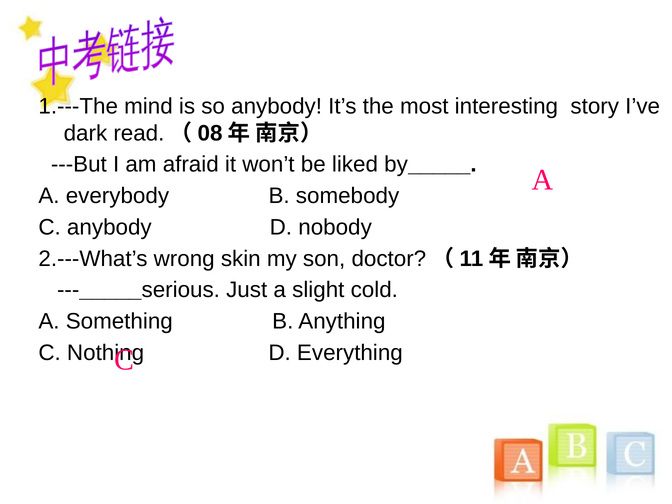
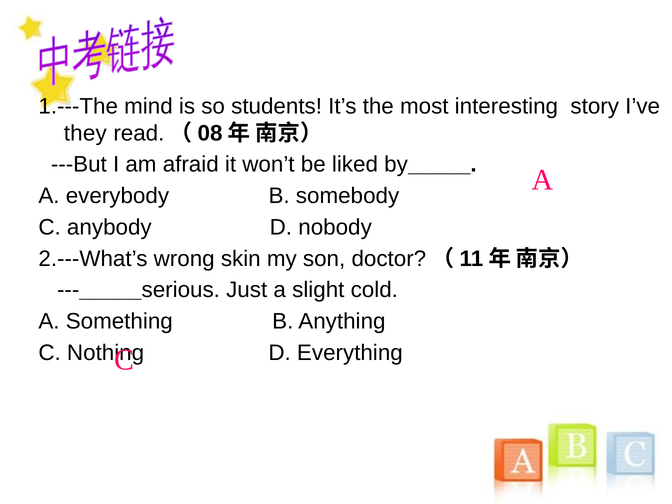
so anybody: anybody -> students (277, 106)
dark: dark -> they (85, 133)
